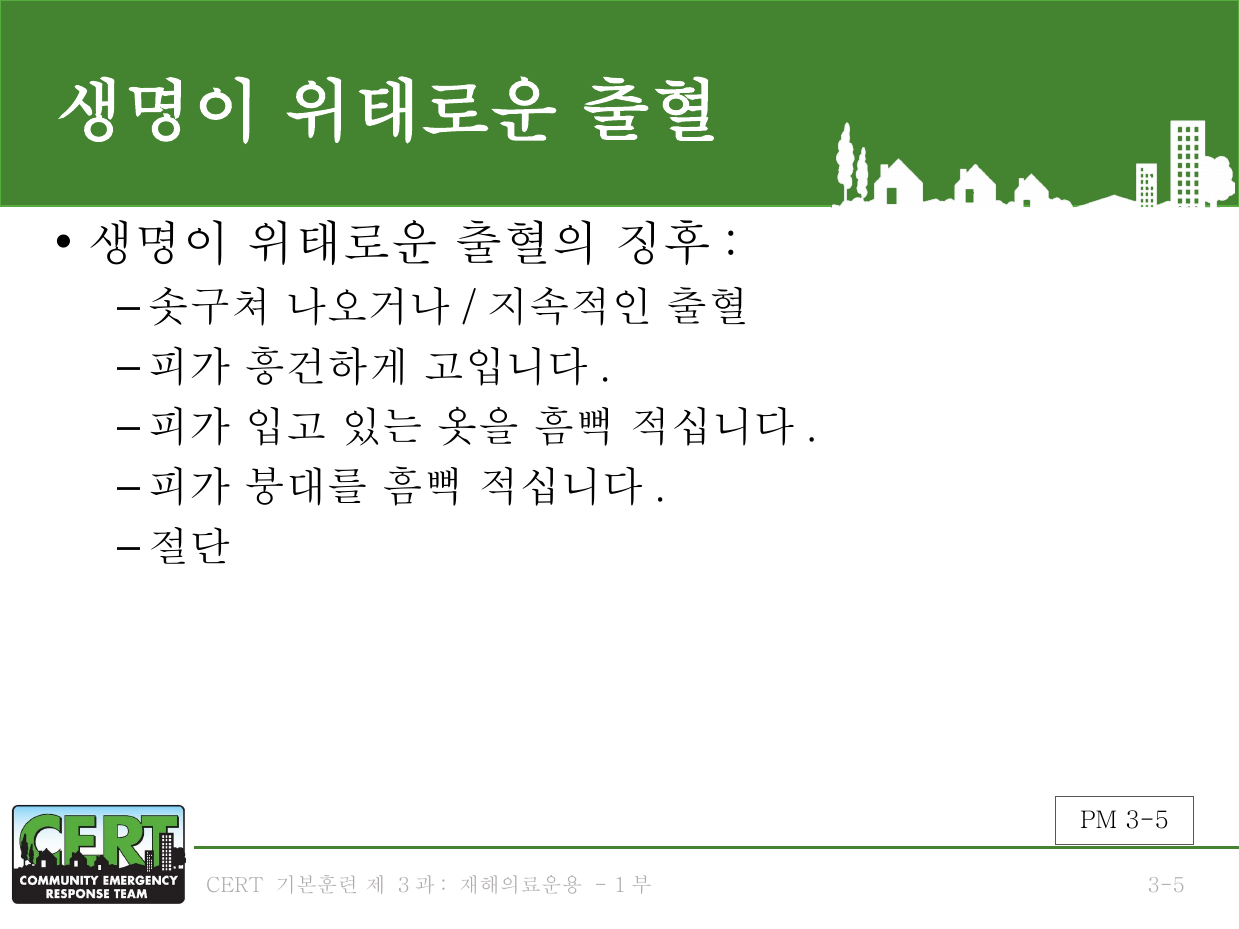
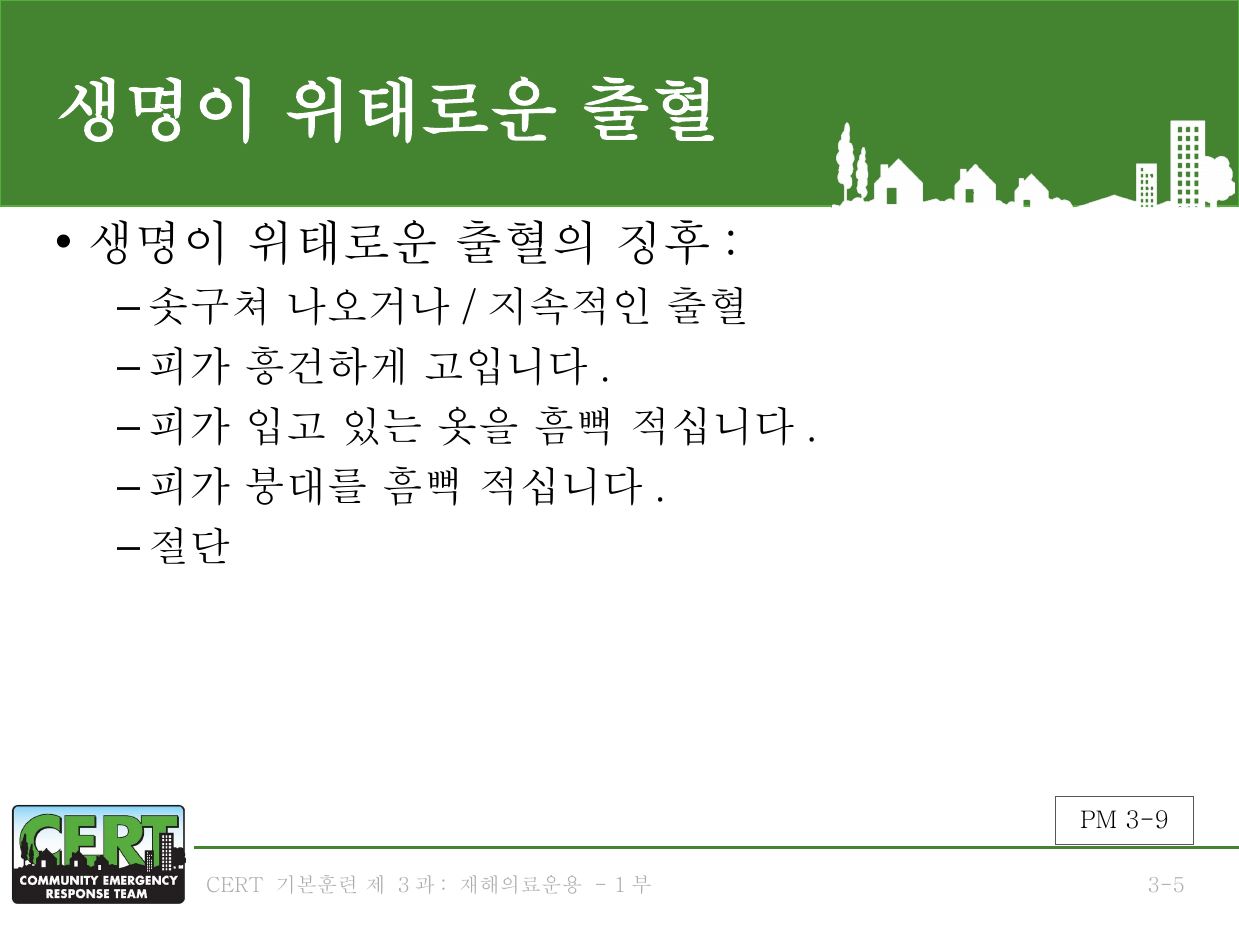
PM 3-5: 3-5 -> 3-9 (1147, 821)
